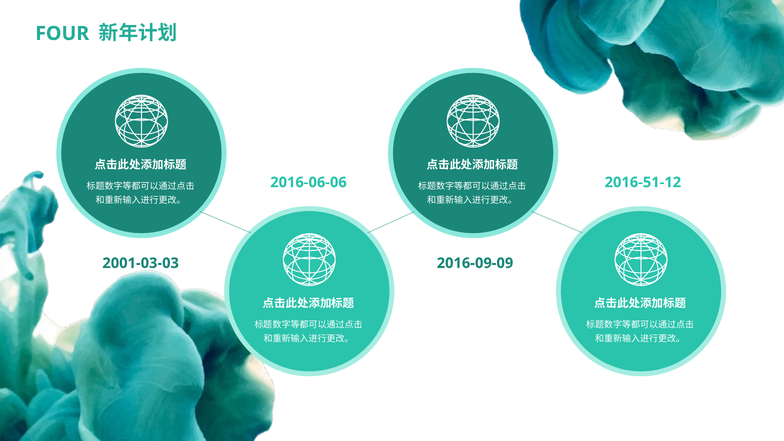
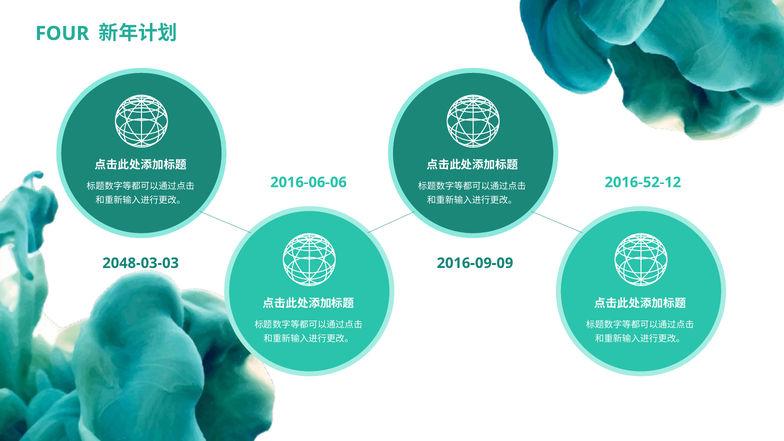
2016-51-12: 2016-51-12 -> 2016-52-12 (643, 182)
2001-03-03: 2001-03-03 -> 2048-03-03 (141, 263)
